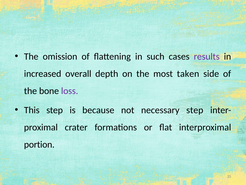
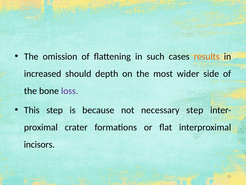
results colour: purple -> orange (207, 56)
overall: overall -> should (78, 74)
taken: taken -> wider (188, 74)
portion: portion -> incisors (39, 144)
